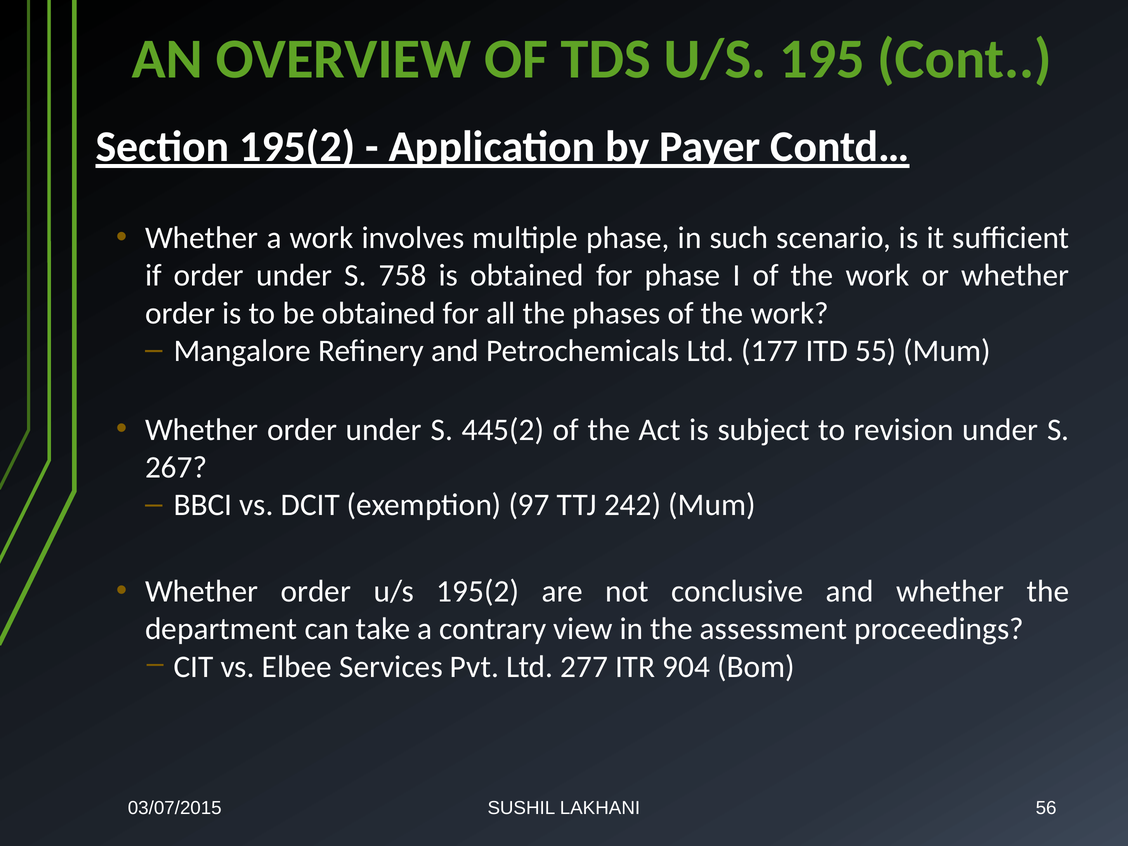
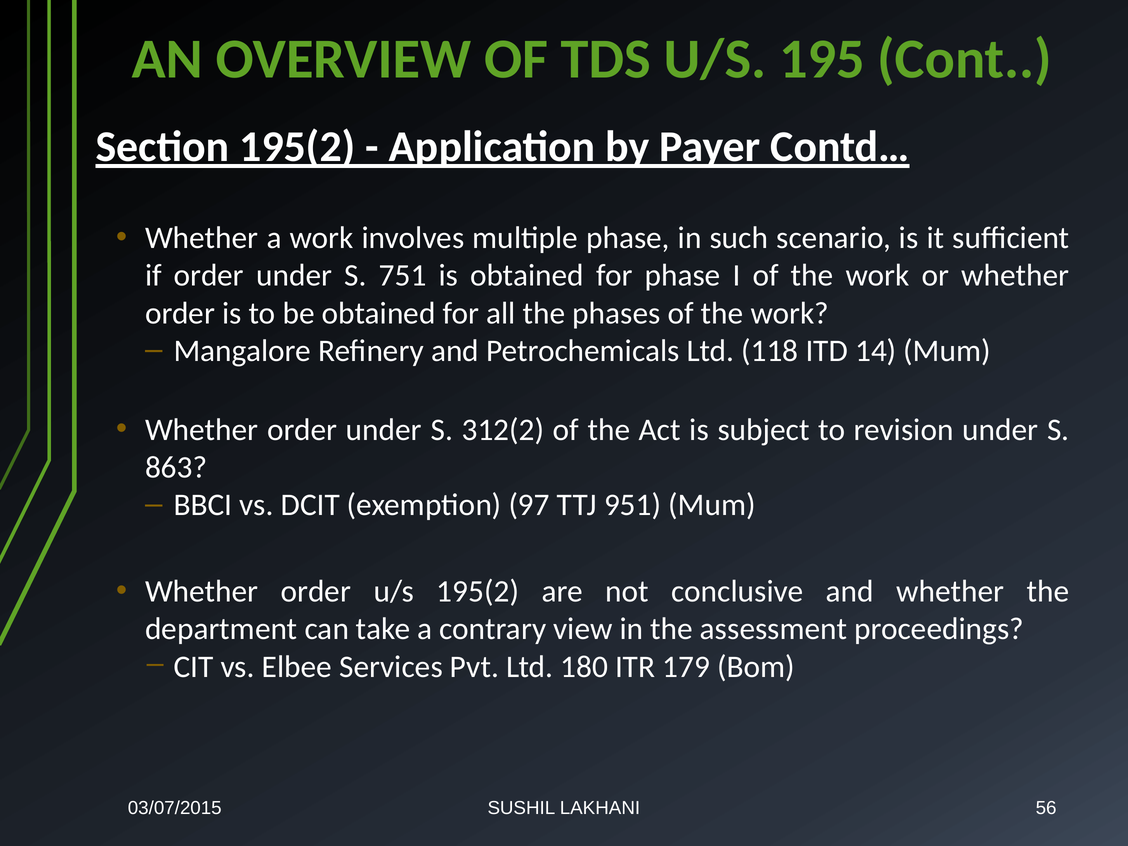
758: 758 -> 751 (403, 276)
177: 177 -> 118 (770, 351)
55: 55 -> 14 (876, 351)
445(2: 445(2 -> 312(2 (503, 430)
267: 267 -> 863 (176, 467)
242: 242 -> 951 (633, 505)
277: 277 -> 180 (584, 667)
904: 904 -> 179 (686, 667)
